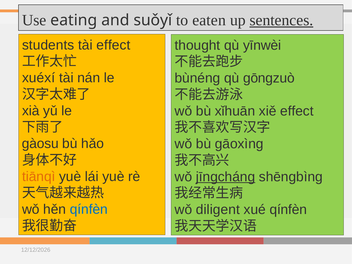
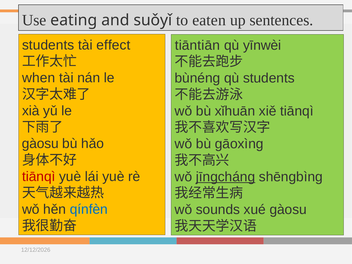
sentences underline: present -> none (281, 20)
thought: thought -> tiāntiān (197, 45)
xuéxí: xuéxí -> when (39, 78)
qù gōngzuò: gōngzuò -> students (269, 78)
xiě effect: effect -> tiānqì (297, 111)
tiānqì colour: orange -> red (39, 176)
diligent: diligent -> sounds (218, 210)
xué qínfèn: qínfèn -> gàosu (288, 210)
